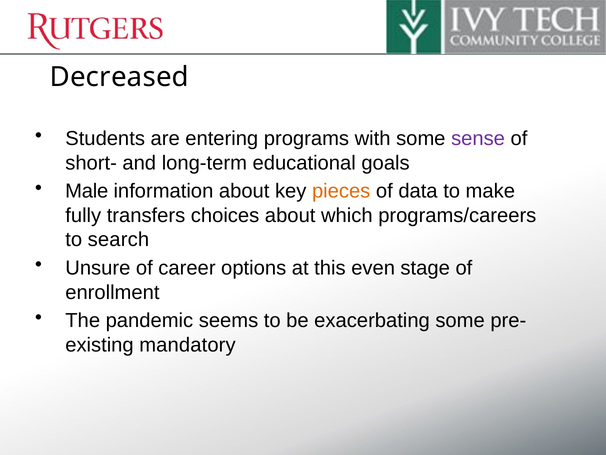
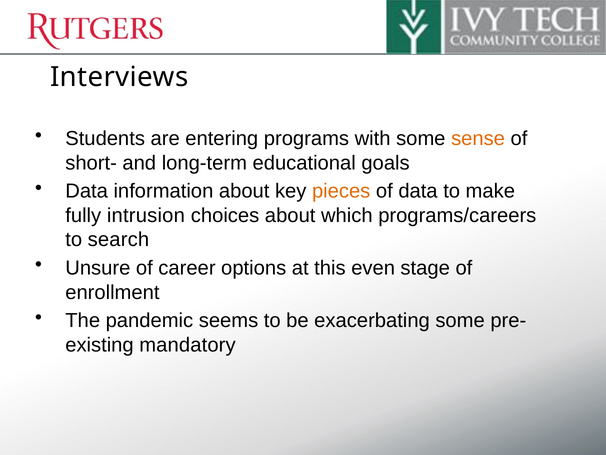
Decreased: Decreased -> Interviews (119, 77)
sense colour: purple -> orange (478, 139)
Male: Male -> Data (87, 191)
transfers: transfers -> intrusion (146, 215)
